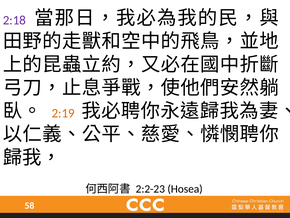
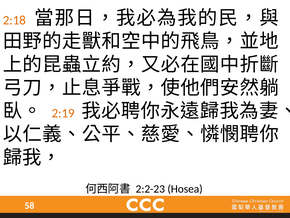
2:18 colour: purple -> orange (14, 20)
